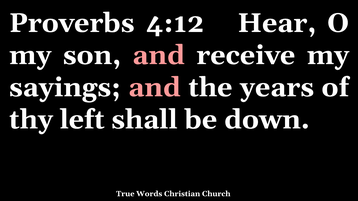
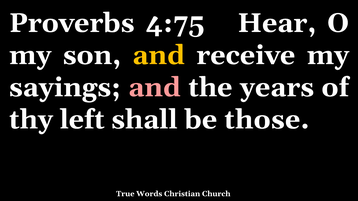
4:12: 4:12 -> 4:75 (175, 23)
and colour: pink -> yellow (159, 55)
down: down -> those (267, 120)
